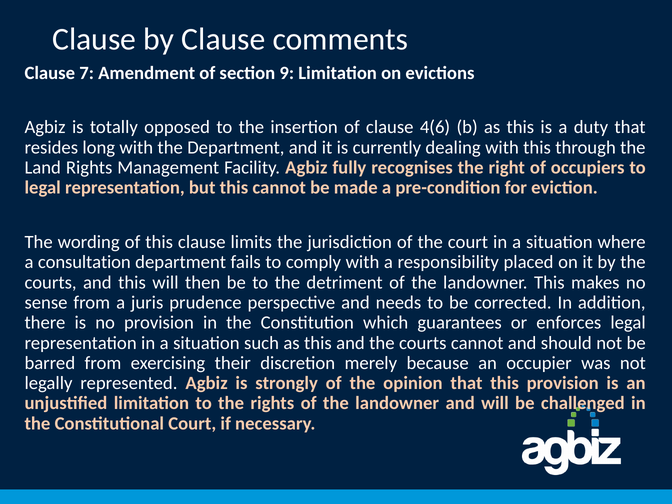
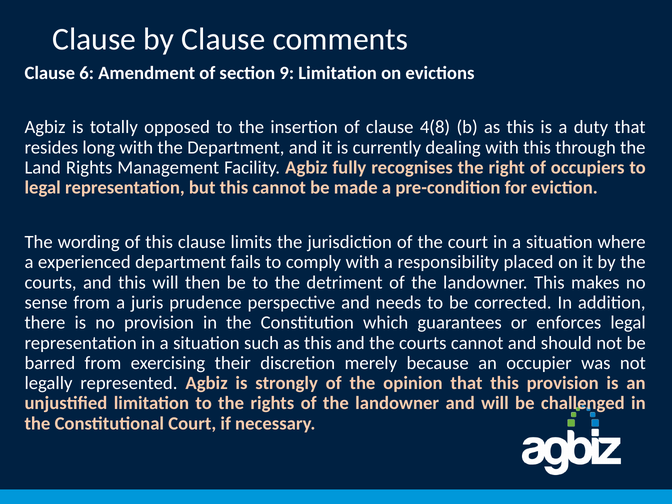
7: 7 -> 6 (87, 73)
4(6: 4(6 -> 4(8 (435, 127)
consultation: consultation -> experienced (84, 262)
